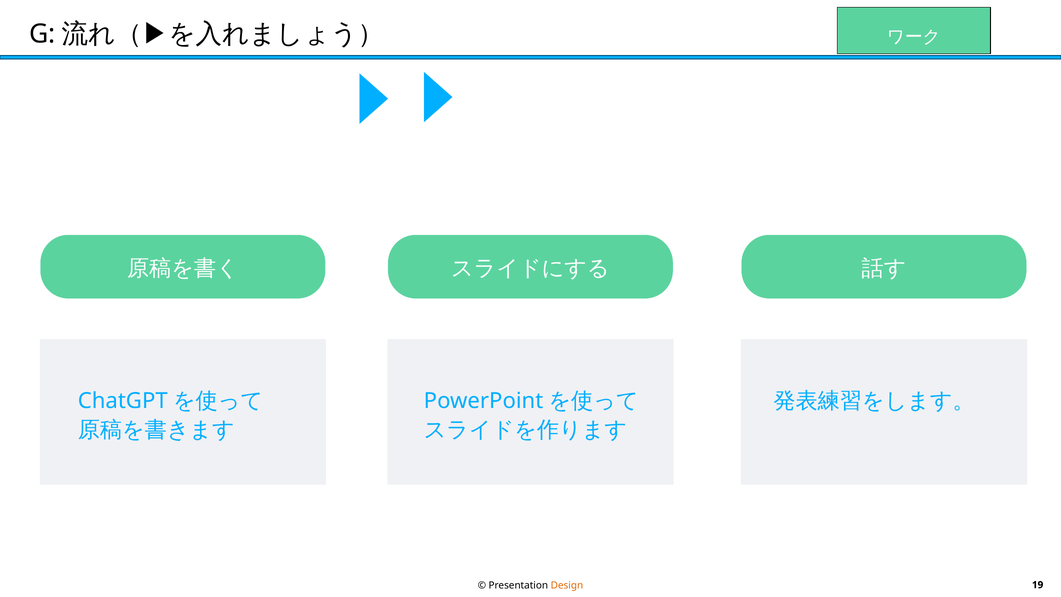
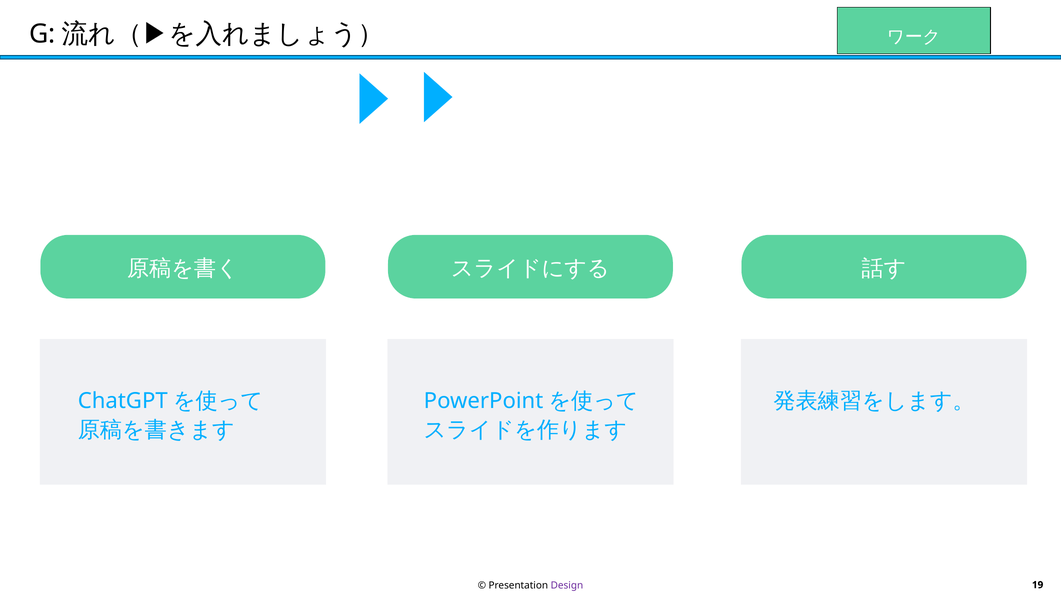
Design colour: orange -> purple (567, 585)
